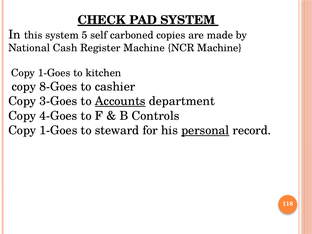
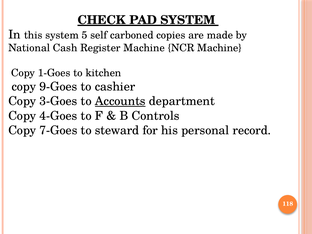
8-Goes: 8-Goes -> 9-Goes (58, 87)
1-Goes: 1-Goes -> 7-Goes (58, 130)
personal underline: present -> none (205, 130)
